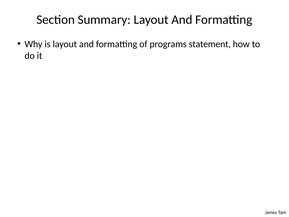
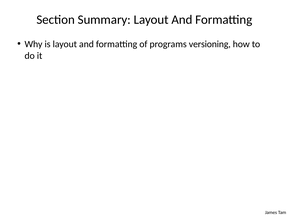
statement: statement -> versioning (210, 44)
